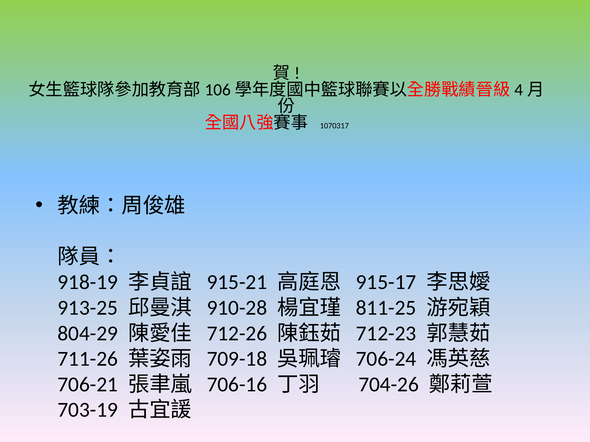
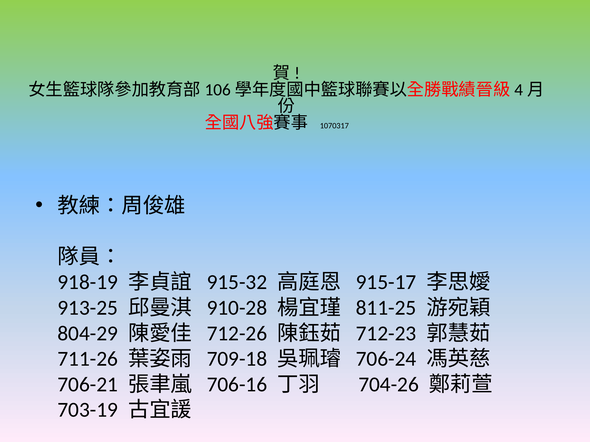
915-21: 915-21 -> 915-32 (237, 283)
